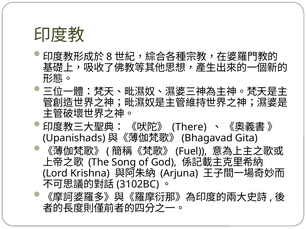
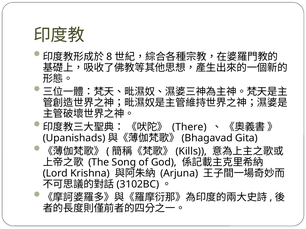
Fuel: Fuel -> Kills (191, 152)
